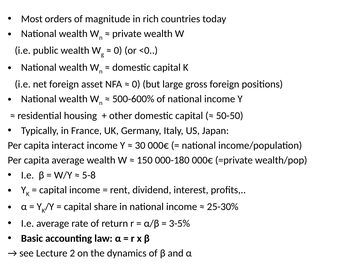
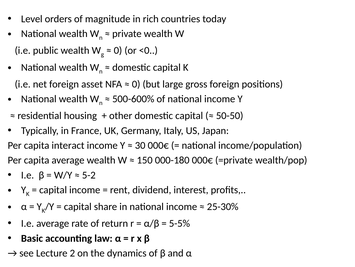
Most: Most -> Level (32, 19)
5-8: 5-8 -> 5-2 (89, 175)
3-5%: 3-5% -> 5-5% (179, 223)
